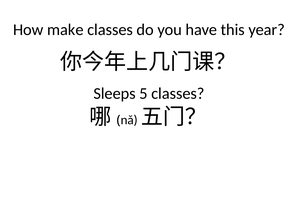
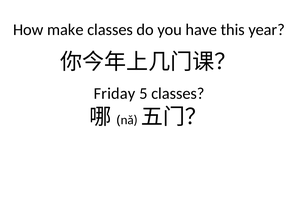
Sleeps: Sleeps -> Friday (114, 93)
